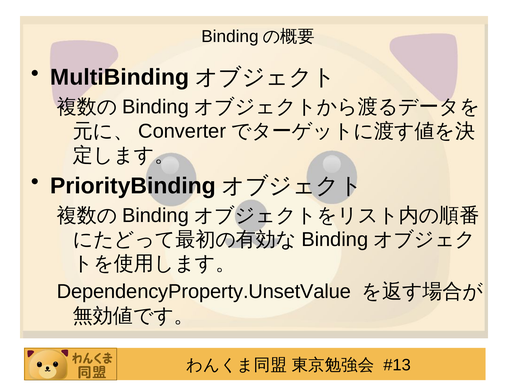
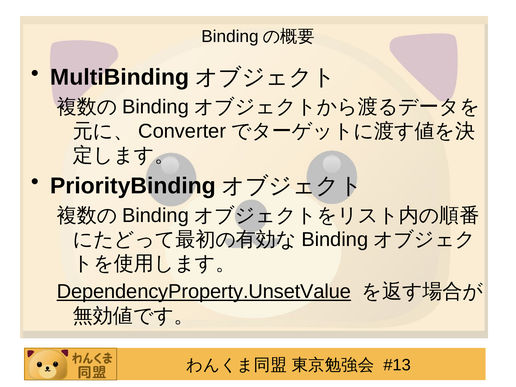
DependencyProperty.UnsetValue underline: none -> present (204, 292)
